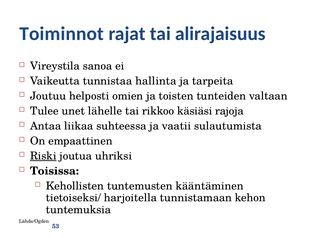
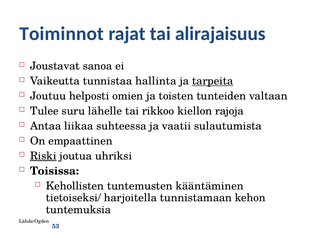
Vireystila: Vireystila -> Joustavat (55, 66)
tarpeita underline: none -> present (213, 81)
unet: unet -> suru (73, 111)
käsiäsi: käsiäsi -> kiellon (195, 111)
